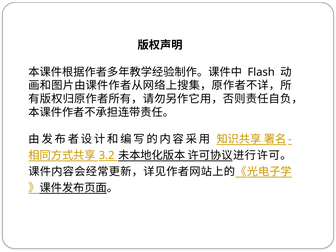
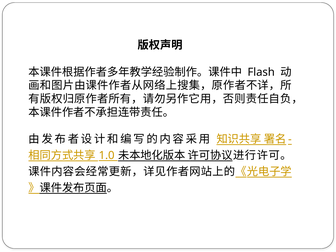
3.2: 3.2 -> 1.0 (107, 156)
